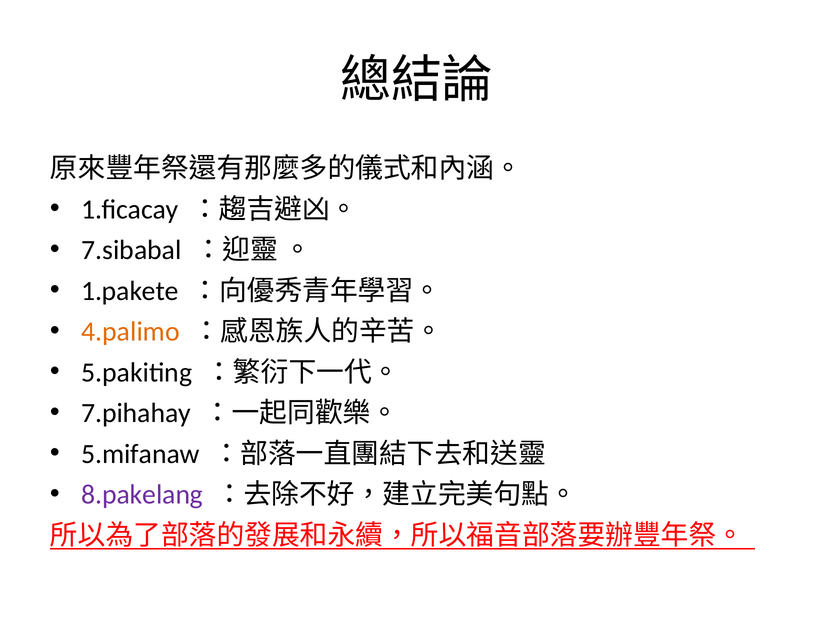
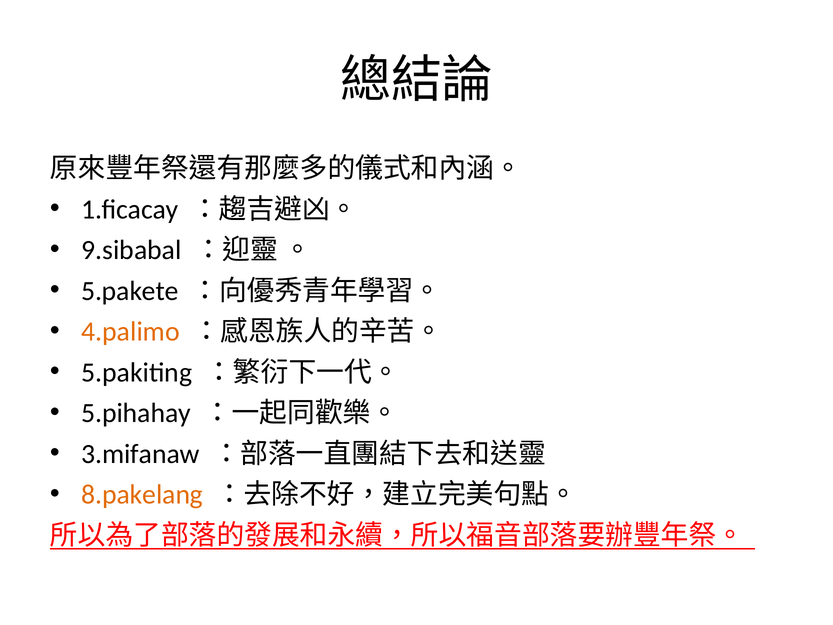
7.sibabal: 7.sibabal -> 9.sibabal (131, 250)
1.pakete: 1.pakete -> 5.pakete (130, 291)
7.pihahay: 7.pihahay -> 5.pihahay (136, 413)
5.mifanaw: 5.mifanaw -> 3.mifanaw (140, 454)
8.pakelang colour: purple -> orange (142, 494)
